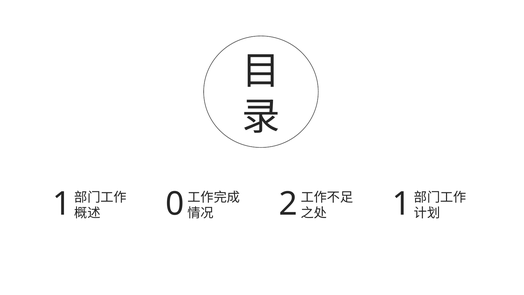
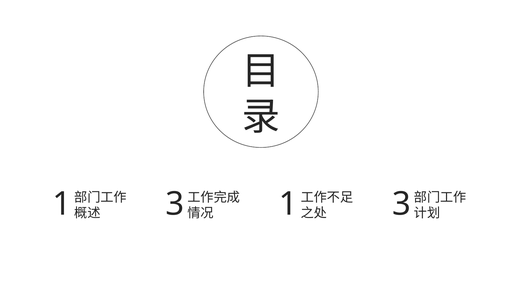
0: 0 -> 3 (175, 204)
2: 2 -> 1 (288, 204)
1: 1 -> 3 (401, 204)
